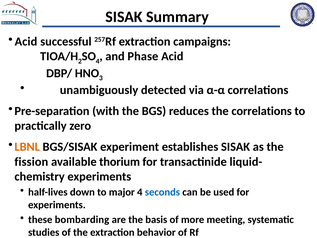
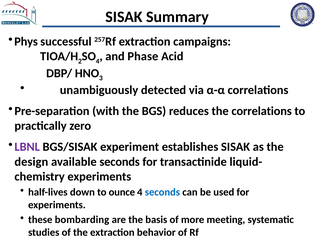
Acid: Acid -> Phys (26, 41)
LBNL colour: orange -> purple (27, 147)
fission: fission -> design (31, 162)
available thorium: thorium -> seconds (120, 162)
major: major -> ounce (122, 192)
